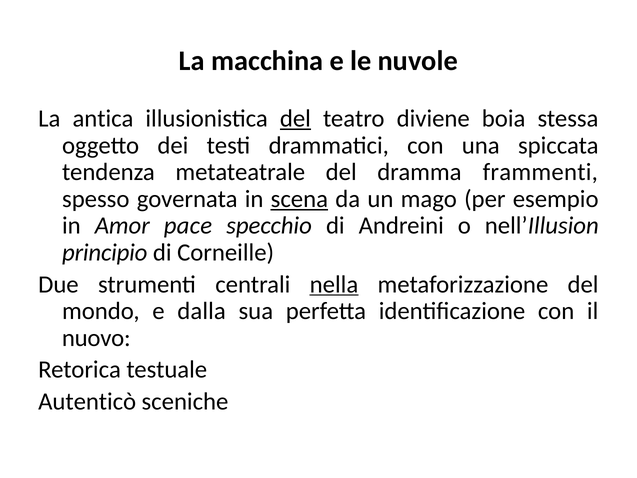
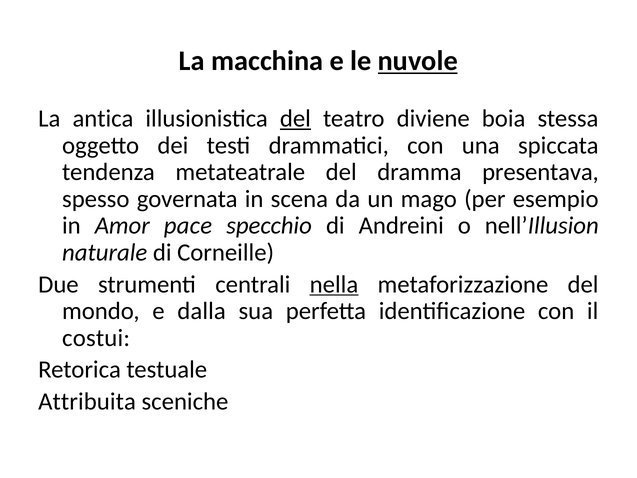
nuvole underline: none -> present (418, 61)
frammenti: frammenti -> presentava (540, 172)
scena underline: present -> none (299, 199)
principio: principio -> naturale (105, 252)
nuovo: nuovo -> costui (96, 338)
Autenticò: Autenticò -> Attribuita (87, 401)
